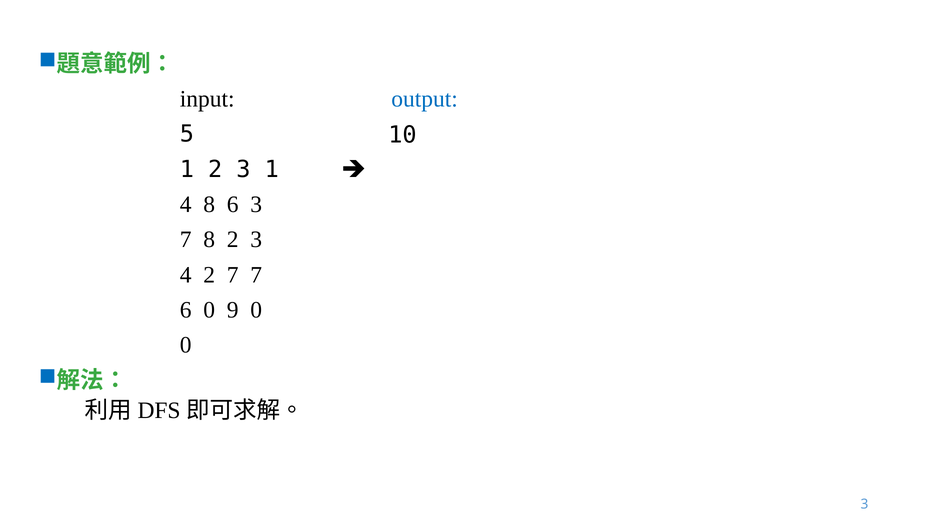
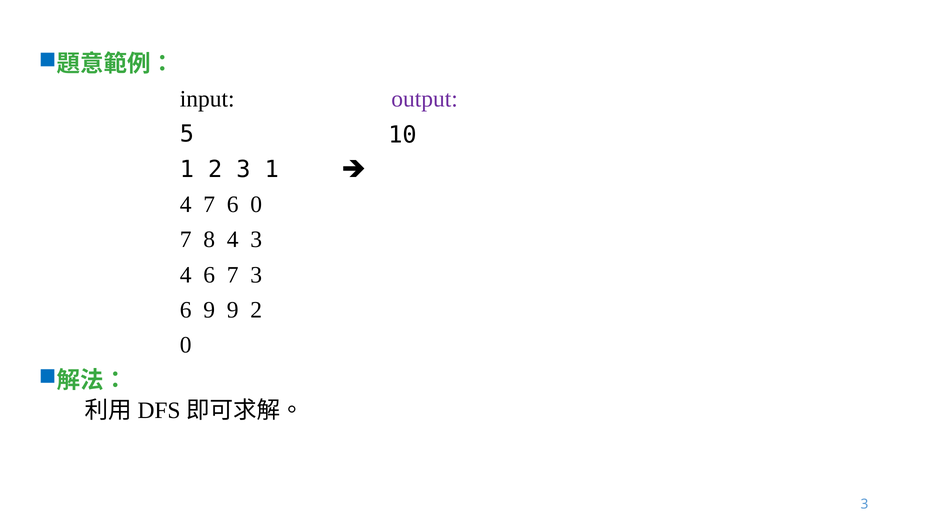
output colour: blue -> purple (425, 99)
4 8: 8 -> 7 (209, 204)
6 3: 3 -> 0 (256, 204)
8 2: 2 -> 4 (233, 240)
4 2: 2 -> 6 (209, 275)
7 7: 7 -> 3 (256, 275)
6 0: 0 -> 9 (209, 310)
9 0: 0 -> 2 (256, 310)
